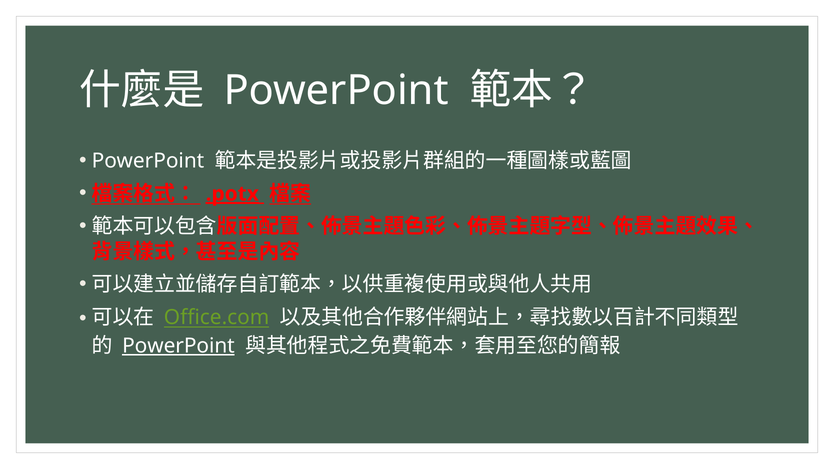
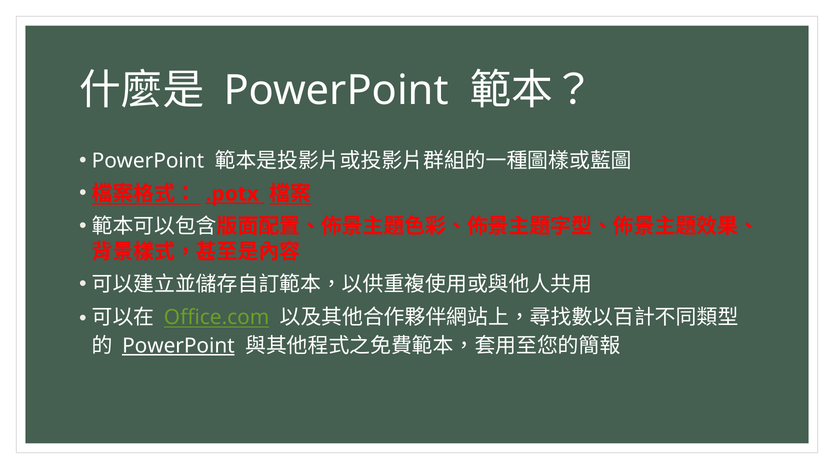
.potx underline: present -> none (232, 194)
